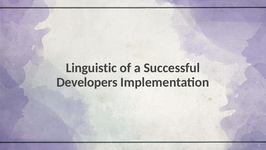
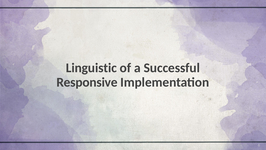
Developers: Developers -> Responsive (87, 82)
